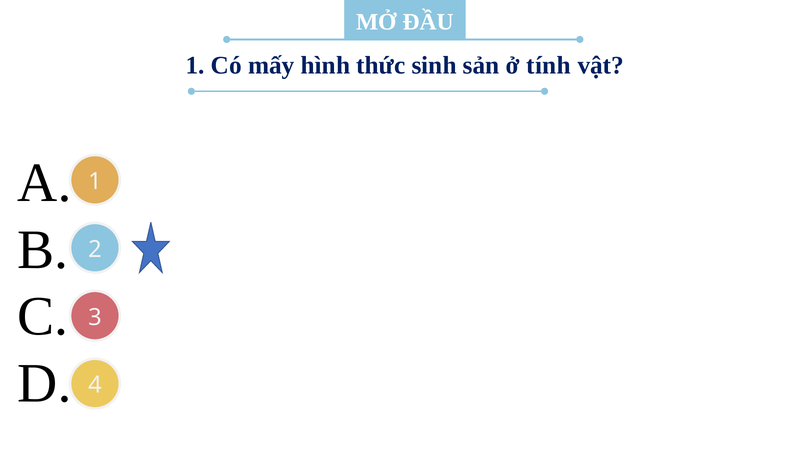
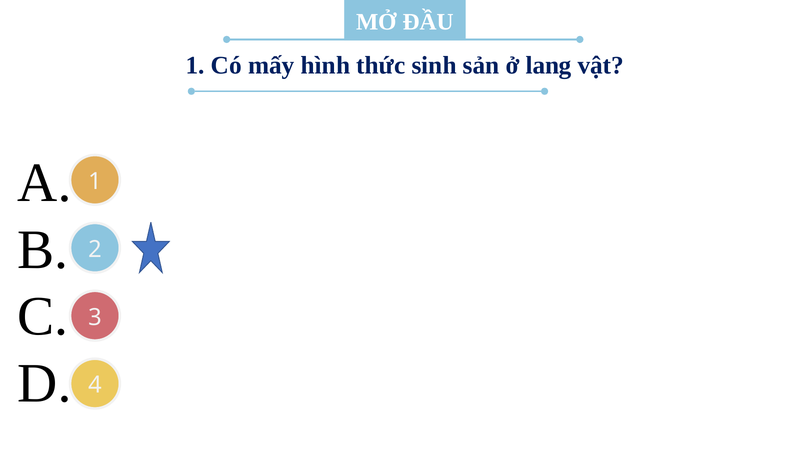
tính: tính -> lang (549, 66)
